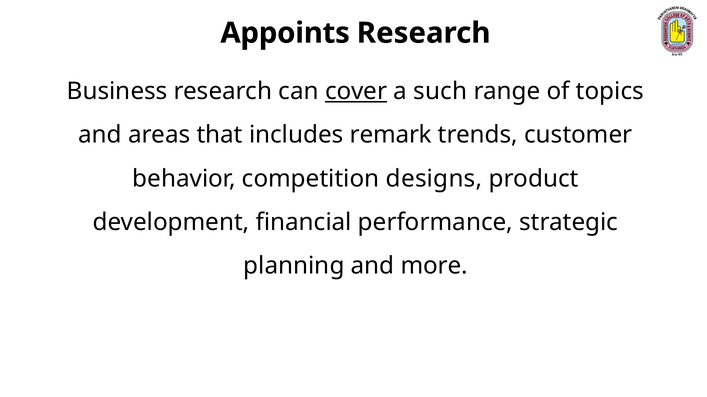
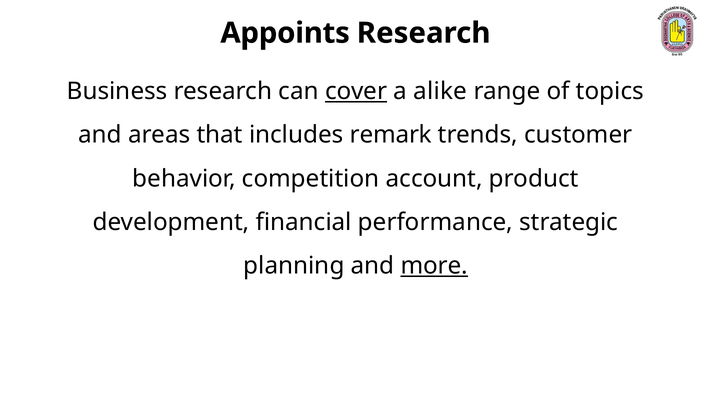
such: such -> alike (440, 91)
designs: designs -> account (434, 179)
more underline: none -> present (434, 266)
